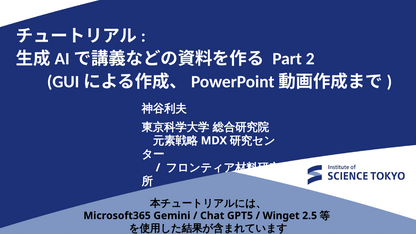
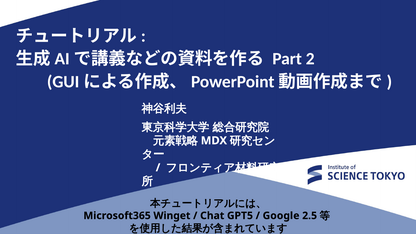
Gemini: Gemini -> Winget (172, 216)
Winget: Winget -> Google (281, 216)
